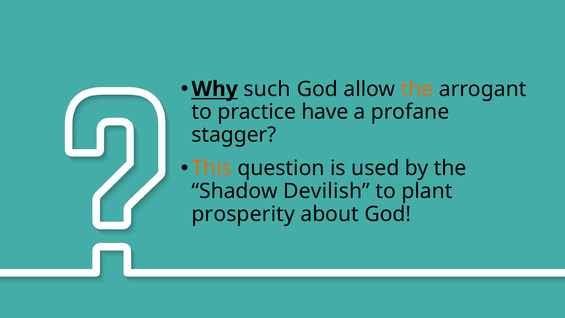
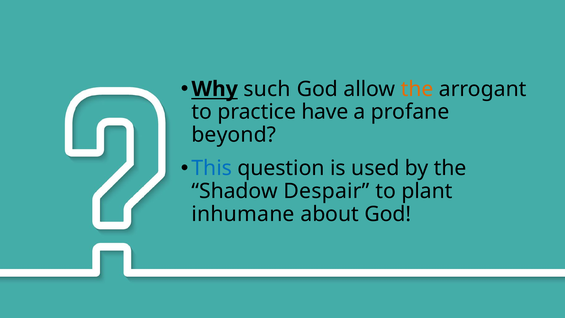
stagger: stagger -> beyond (234, 135)
This colour: orange -> blue (212, 168)
Devilish: Devilish -> Despair (327, 191)
prosperity: prosperity -> inhumane (243, 214)
